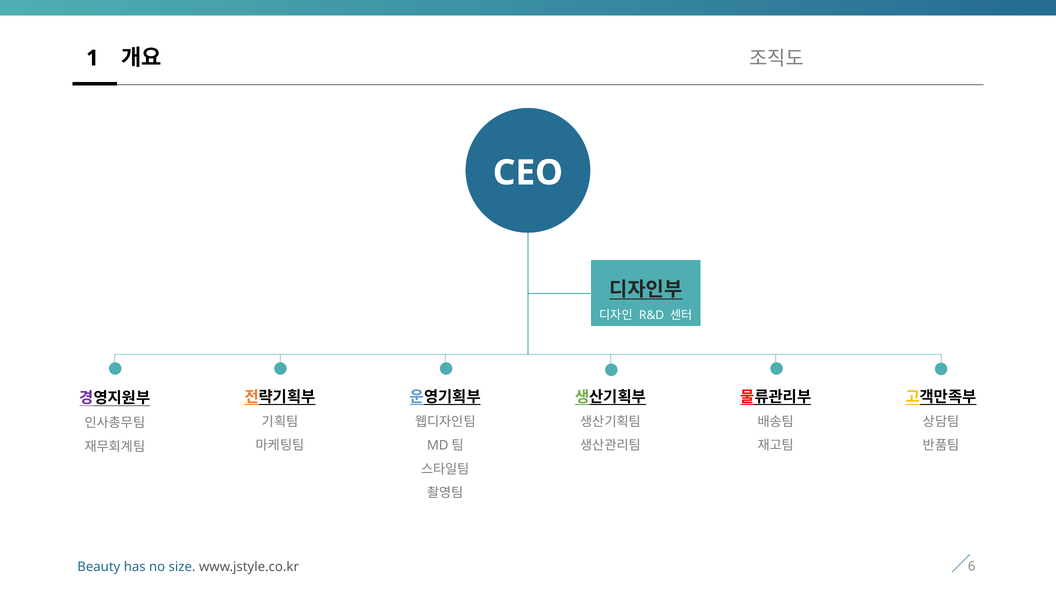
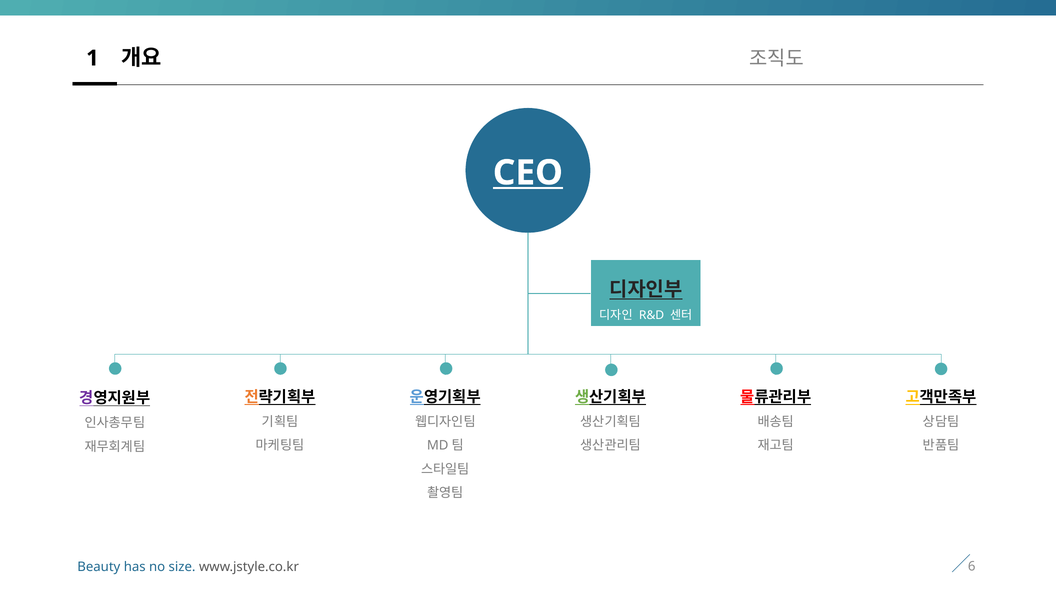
CEO underline: none -> present (528, 173)
